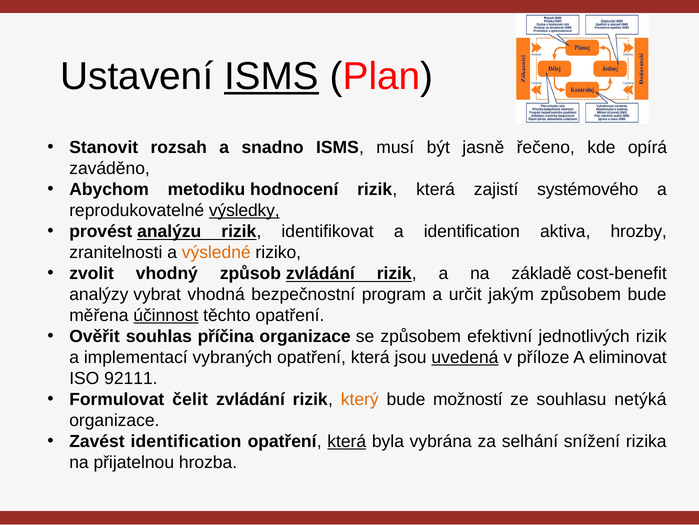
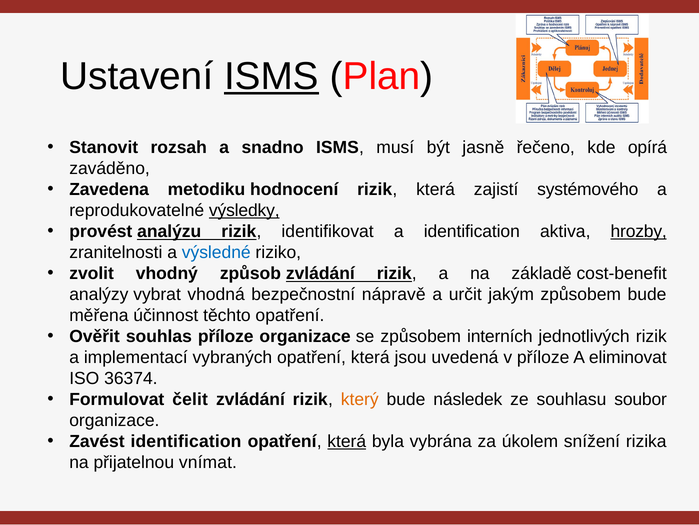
Abychom: Abychom -> Zavedena (109, 189)
hrozby underline: none -> present (639, 231)
výsledné colour: orange -> blue (216, 252)
program: program -> nápravě (394, 294)
účinnost underline: present -> none (166, 315)
souhlas příčina: příčina -> příloze (226, 336)
efektivní: efektivní -> interních (500, 336)
uvedená underline: present -> none (465, 357)
92111: 92111 -> 36374 (131, 378)
možností: možností -> následek (468, 399)
netýká: netýká -> soubor (641, 399)
selhání: selhání -> úkolem (530, 441)
hrozba: hrozba -> vnímat (208, 462)
